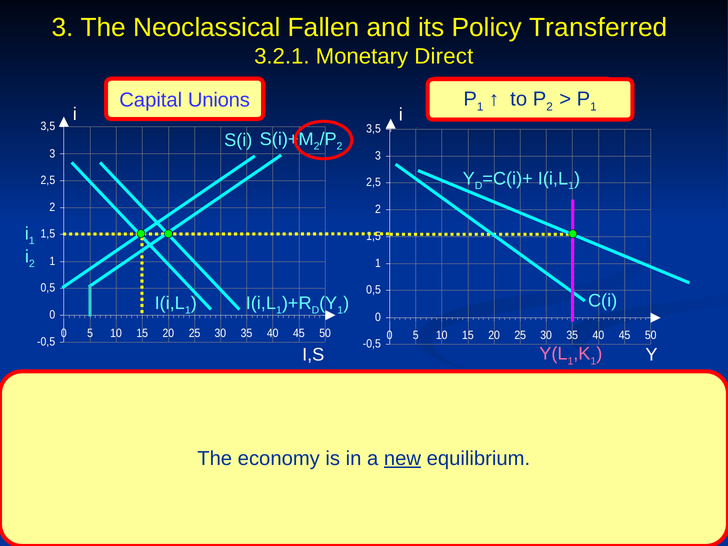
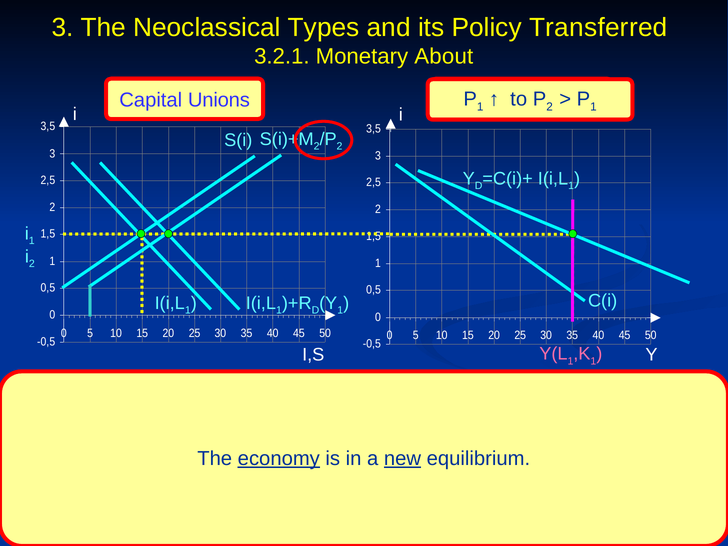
Fallen: Fallen -> Types (324, 28)
Direct: Direct -> About (444, 57)
economy underline: none -> present (279, 458)
